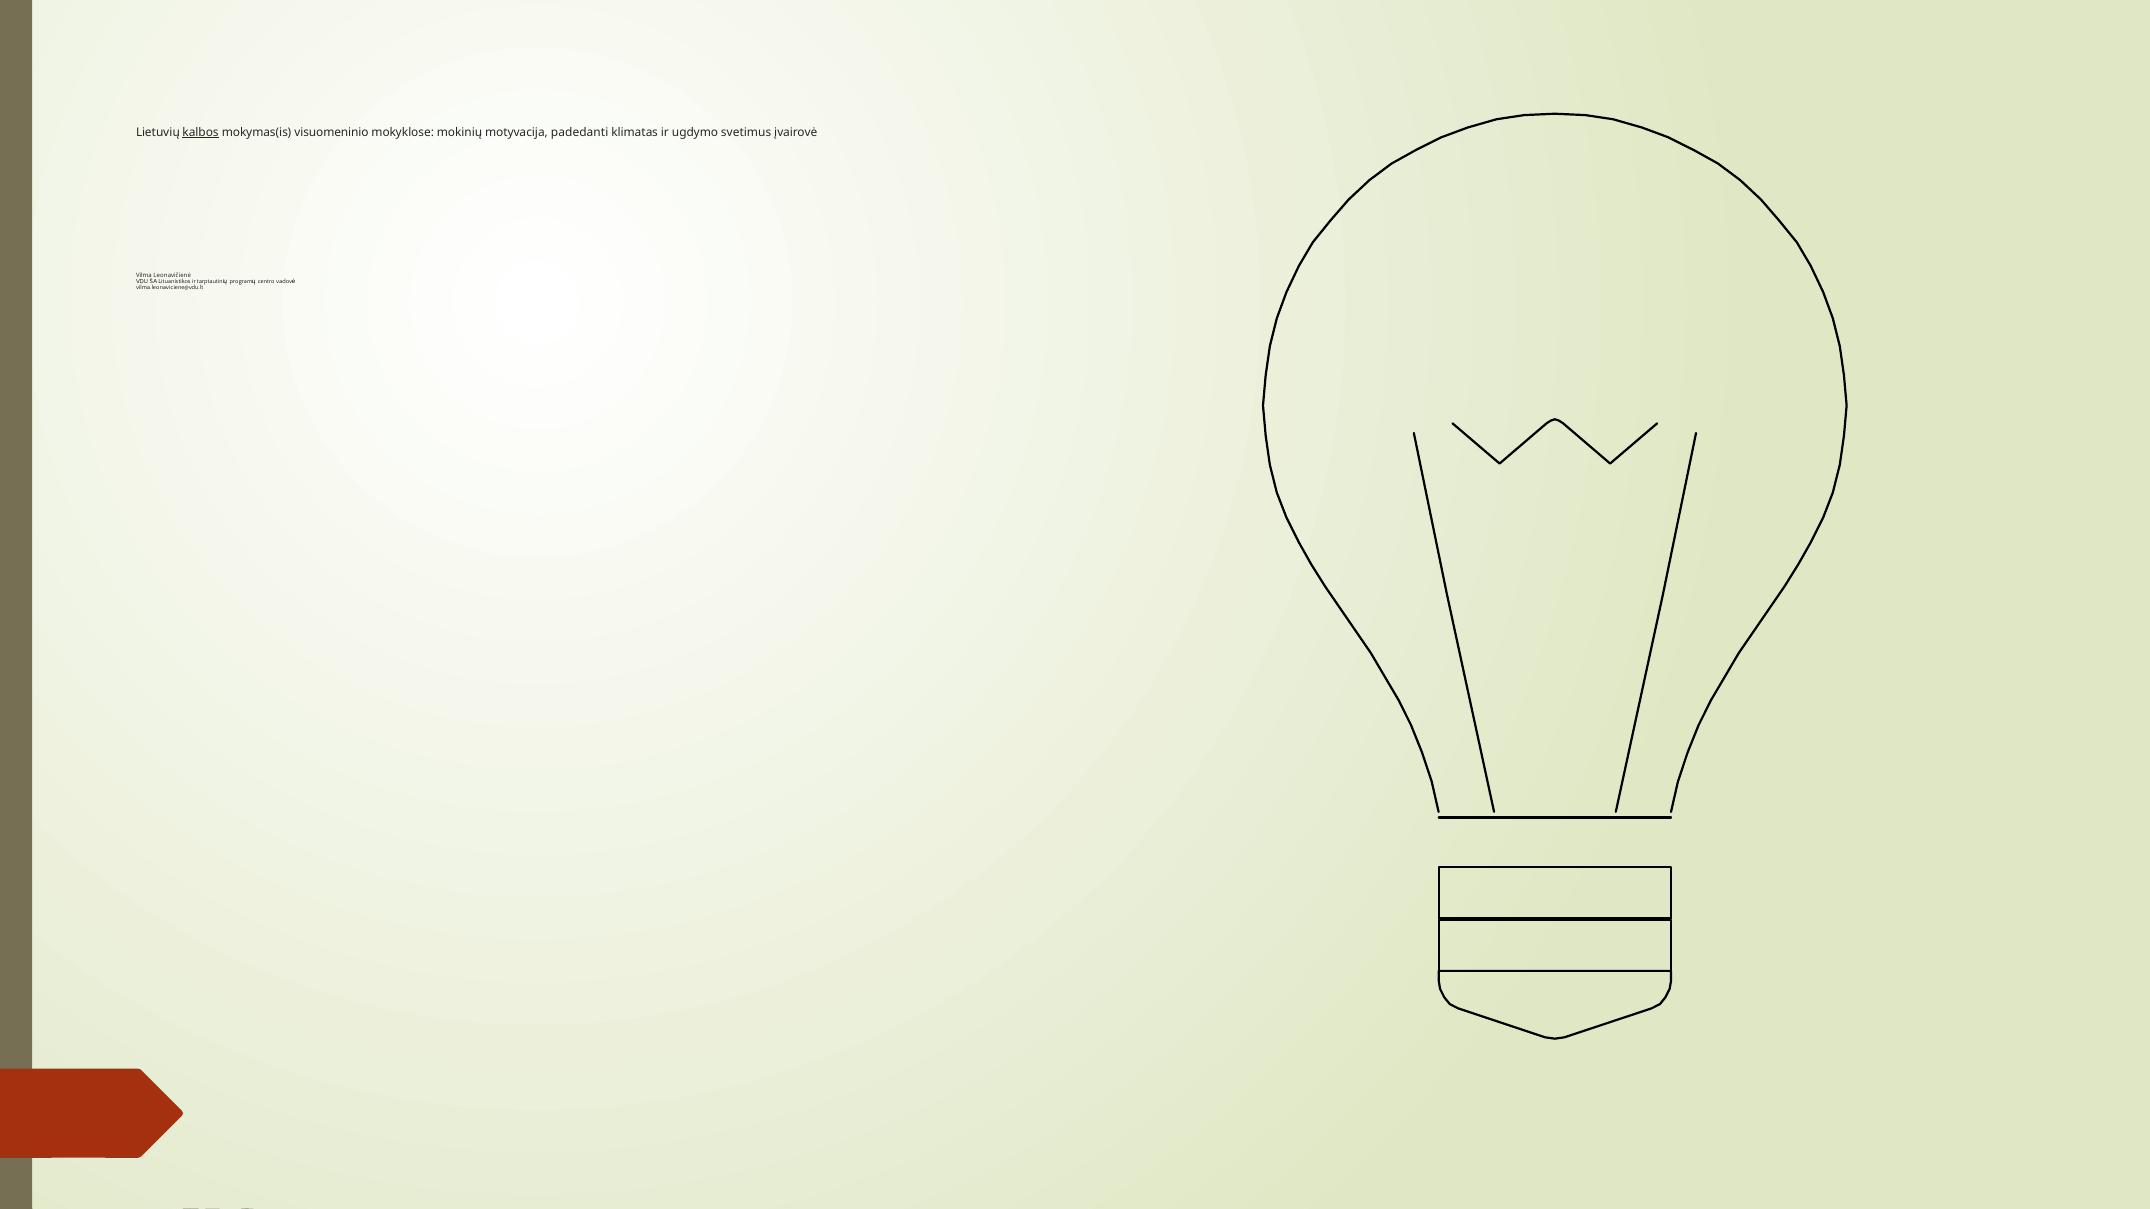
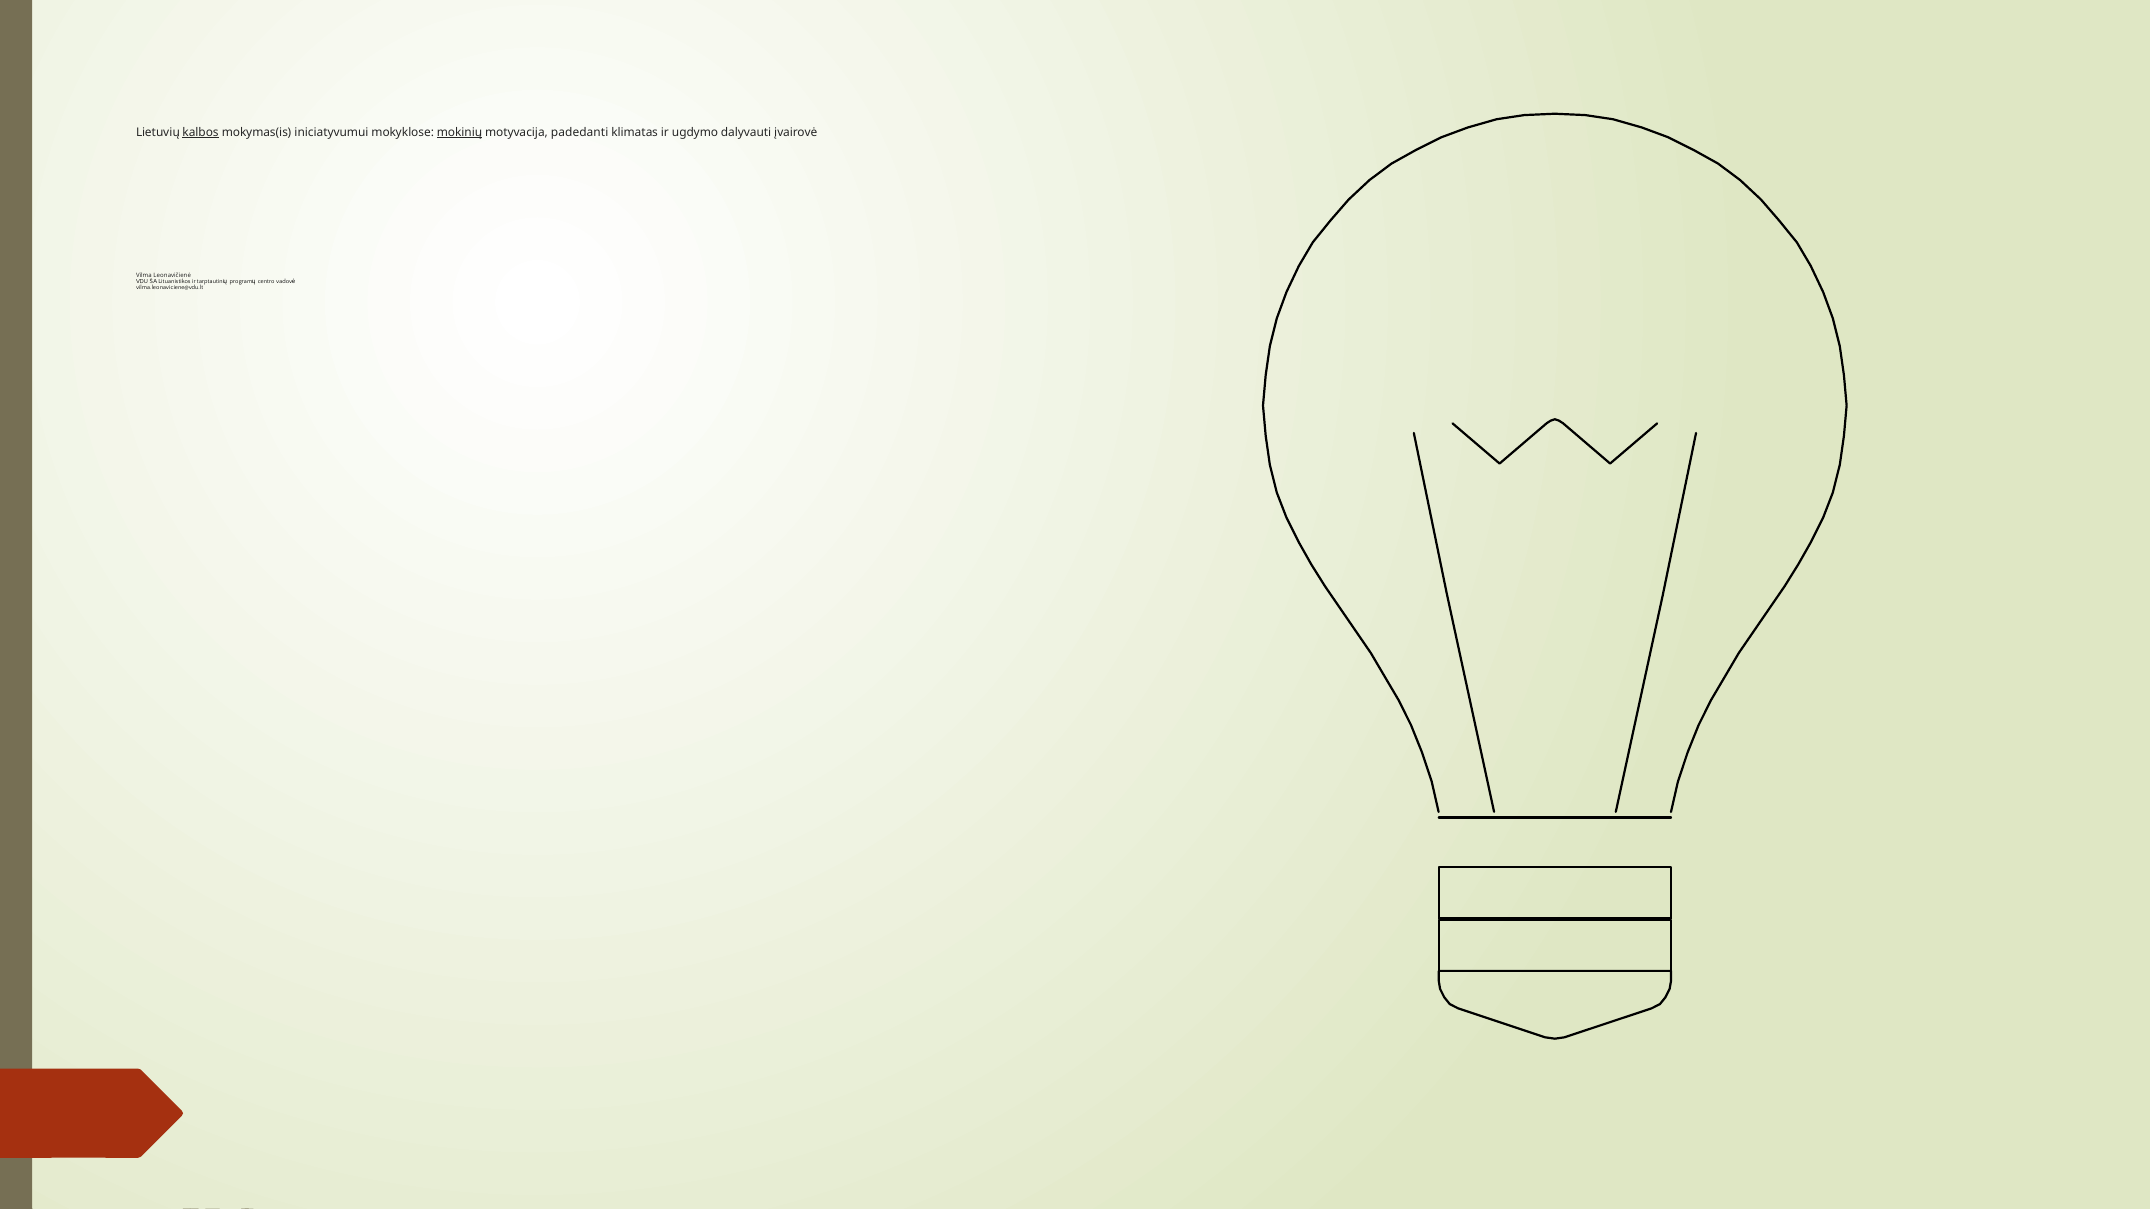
visuomeninio: visuomeninio -> iniciatyvumui (331, 132)
mokinių underline: none -> present (460, 132)
svetimus: svetimus -> dalyvauti (746, 132)
